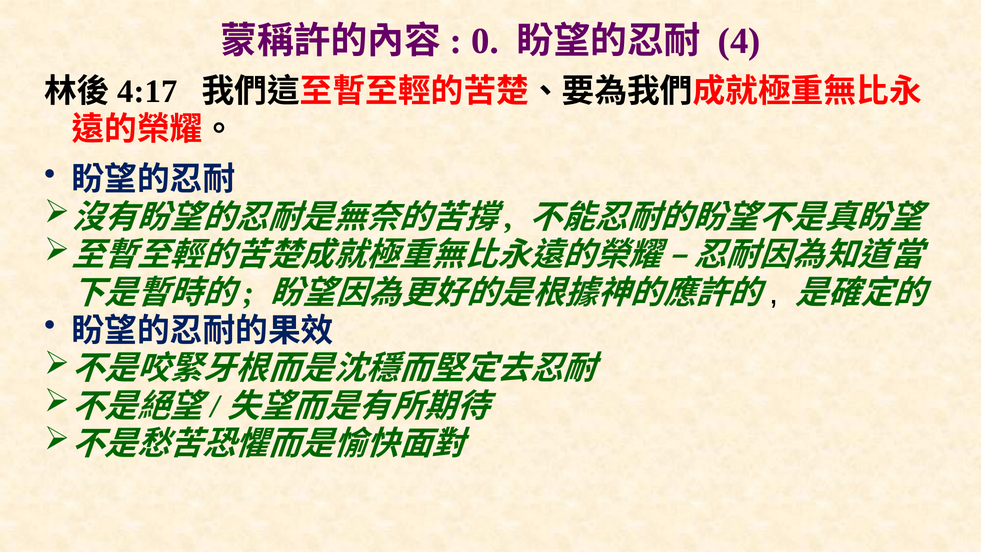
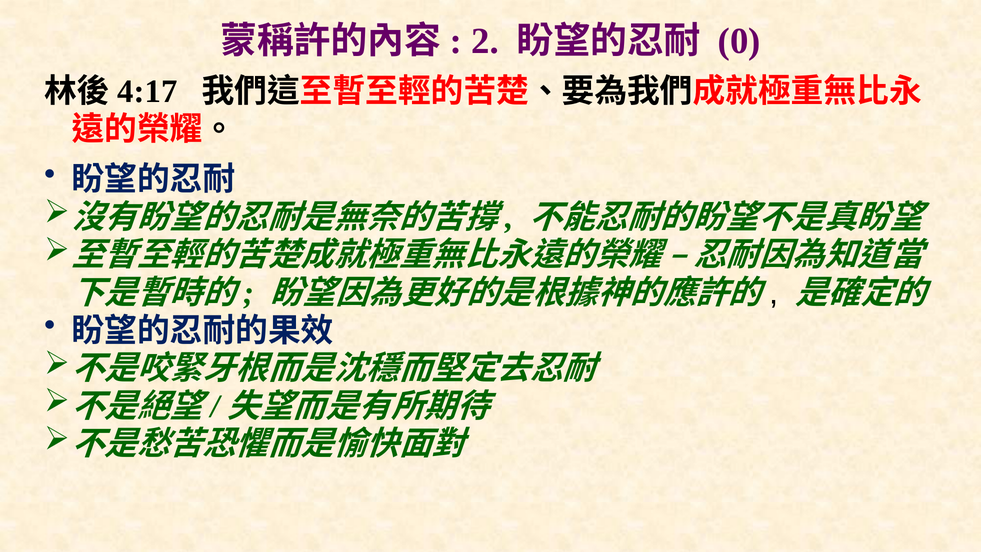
0: 0 -> 2 (485, 41)
4: 4 -> 0 (739, 41)
